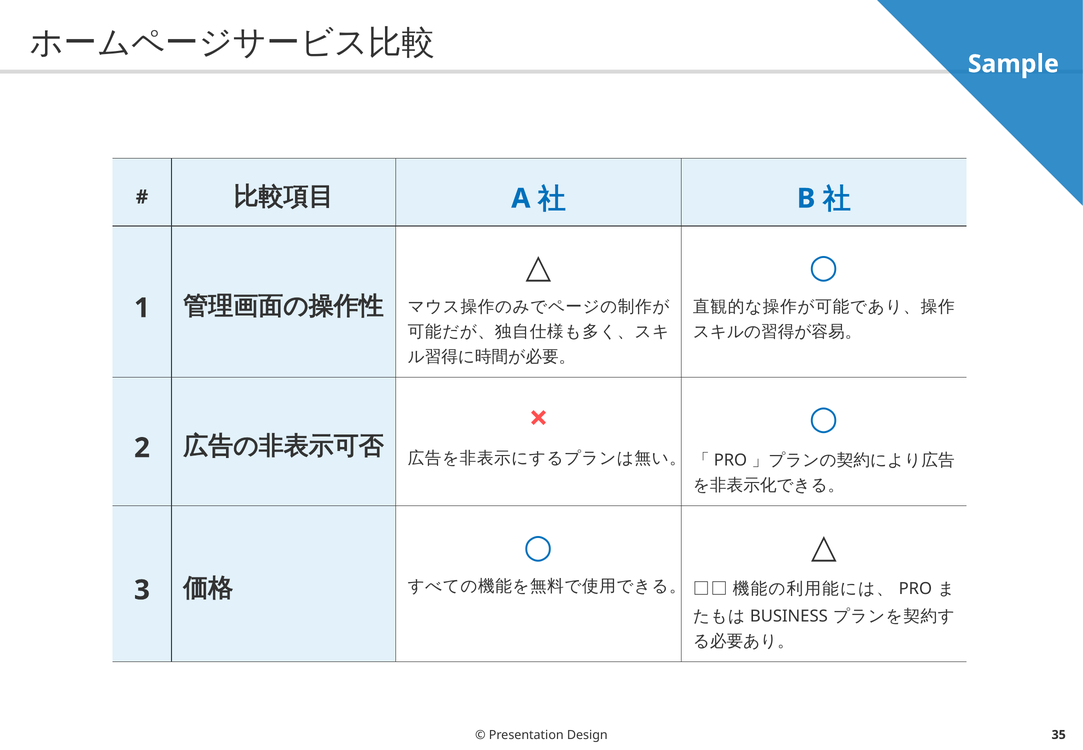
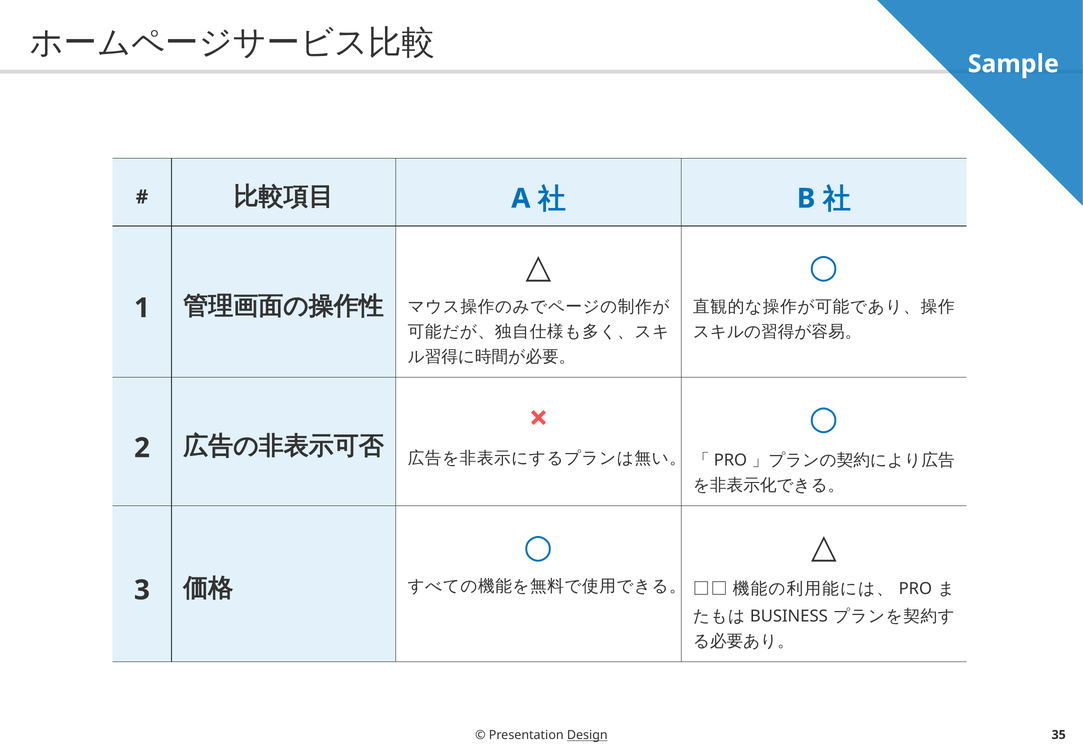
Design underline: none -> present (587, 735)
